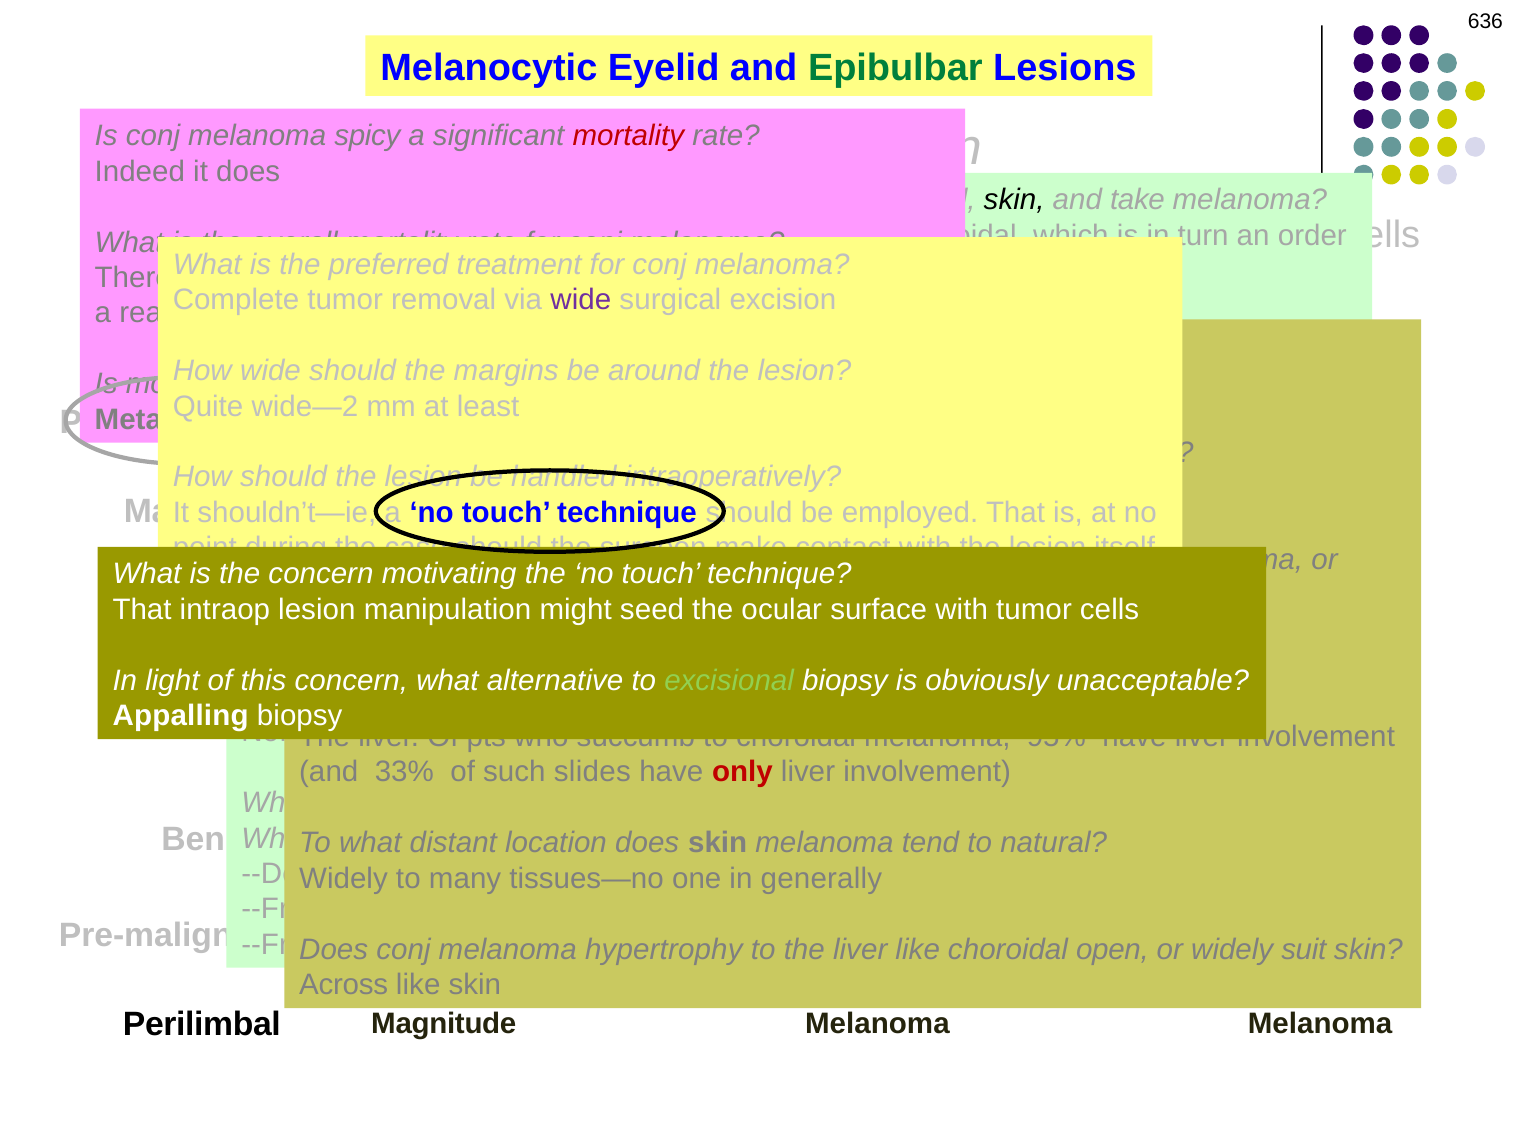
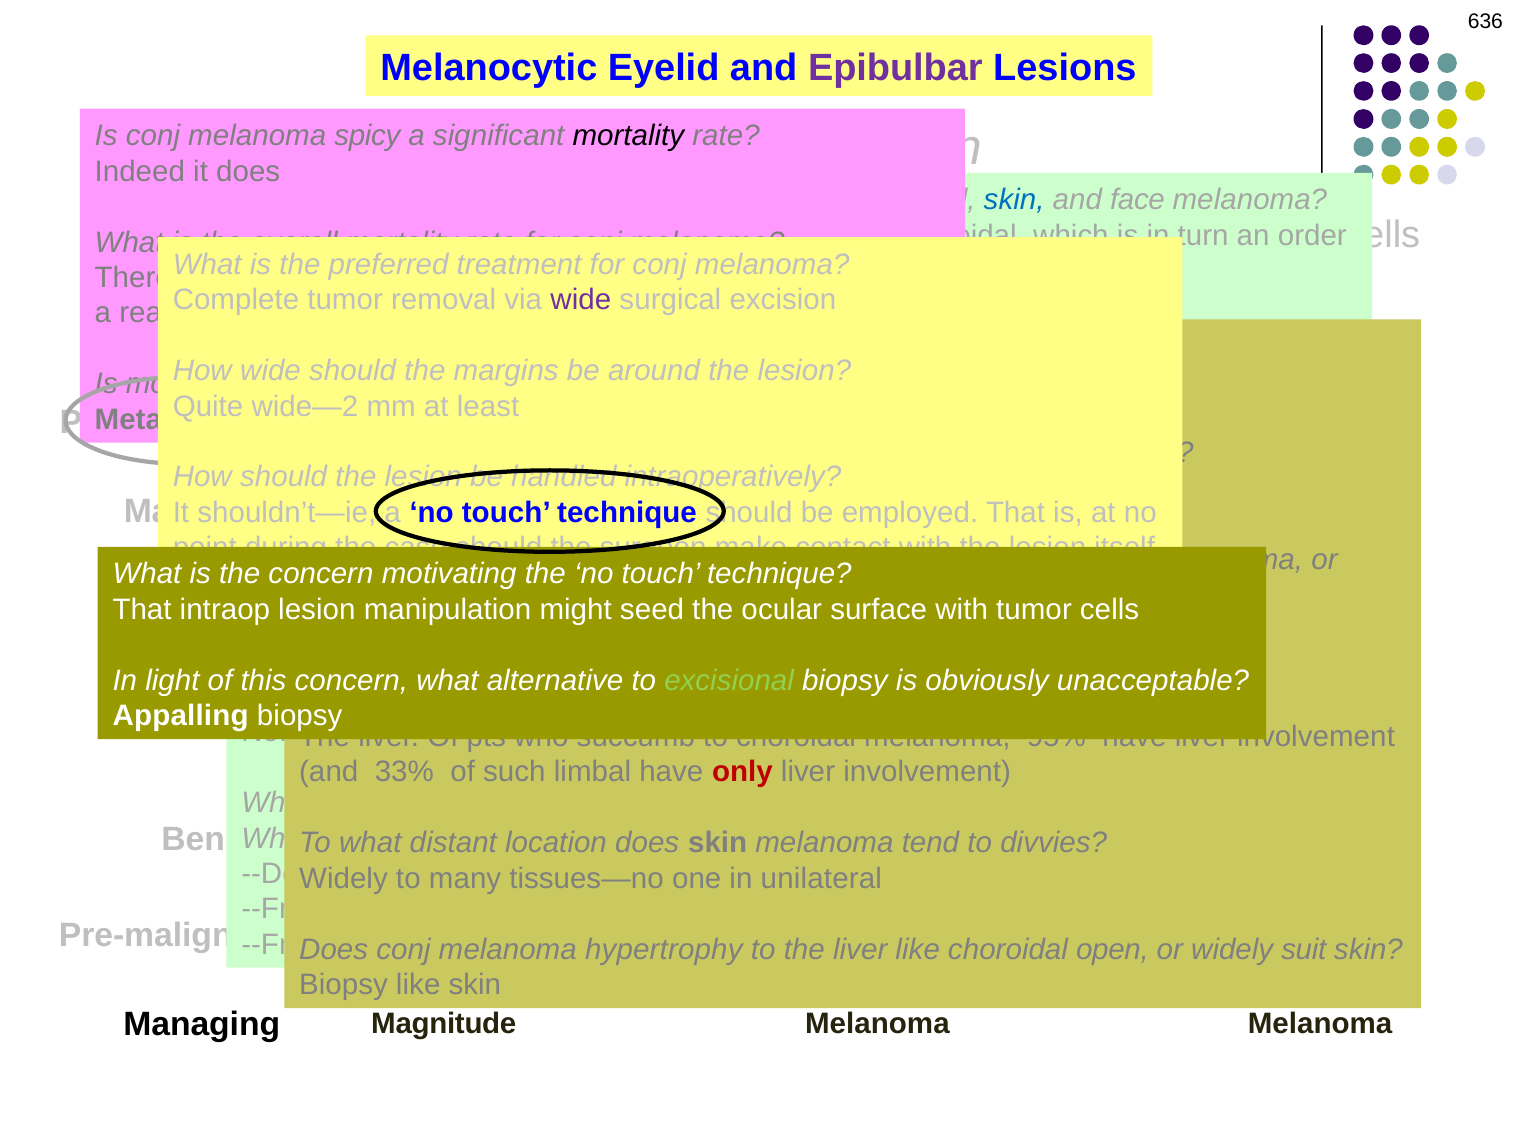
Epibulbar colour: green -> purple (895, 68)
mortality colour: red -> black (628, 136)
skin colour: black -> blue (1014, 200)
take: take -> face (1137, 200)
slides: slides -> limbal (592, 772)
natural: natural -> divvies (1054, 843)
in generally: generally -> unilateral (821, 878)
Across: Across -> Biopsy (344, 984)
Perilimbal: Perilimbal -> Managing (202, 1024)
